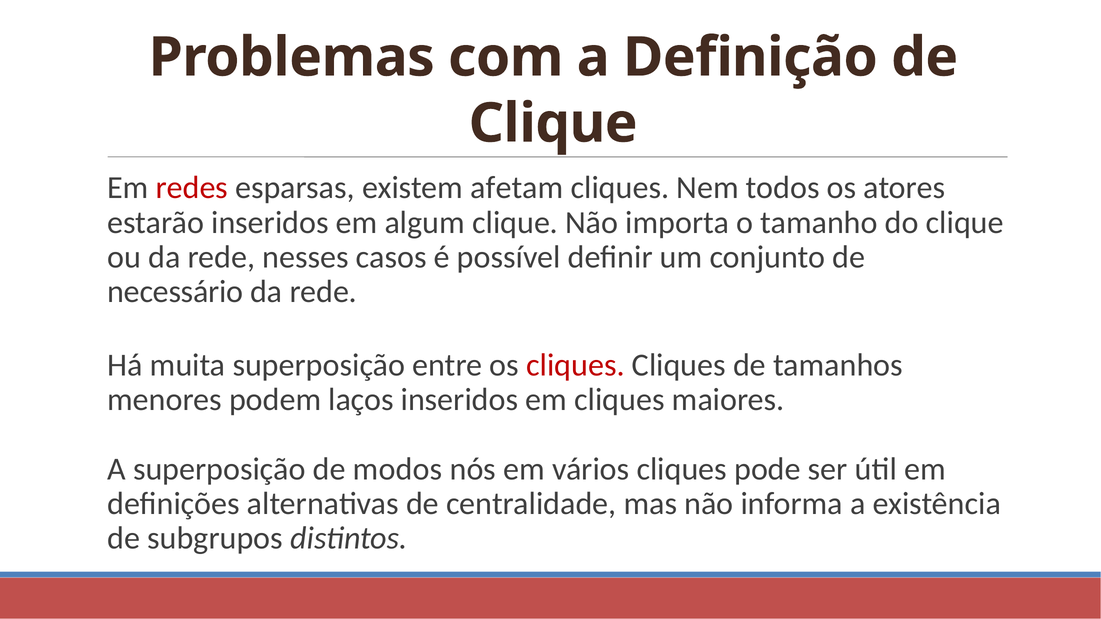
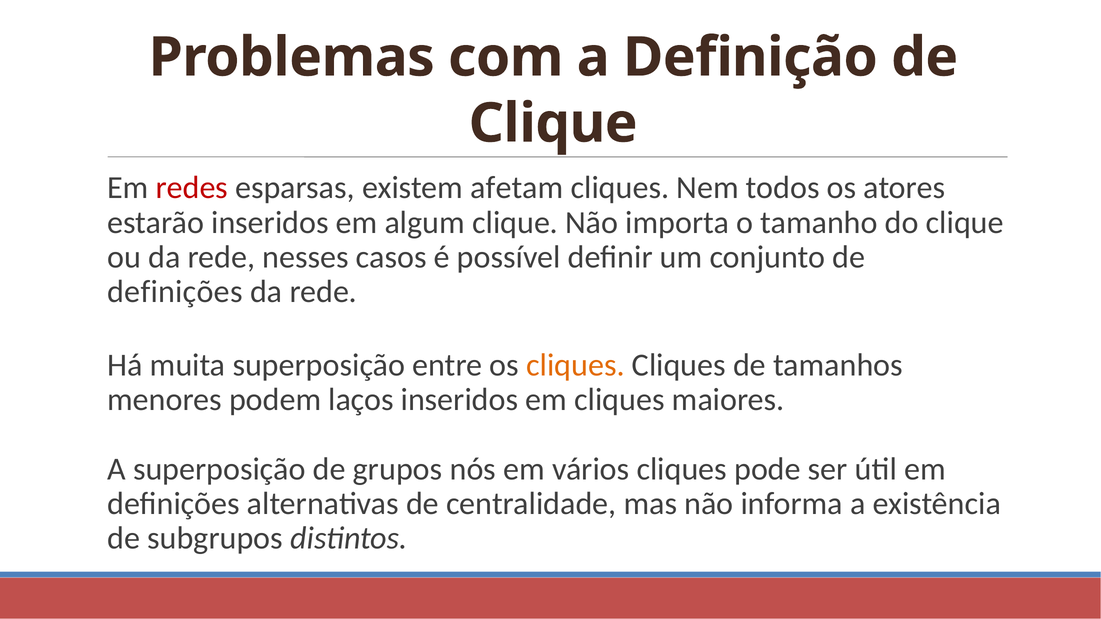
necessário: necessário -> definições (175, 292)
cliques colour: red -> orange (575, 365)
modos: modos -> grupos (398, 469)
